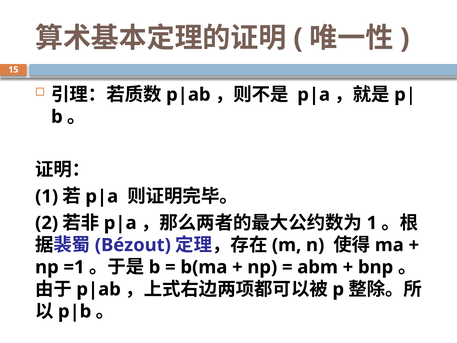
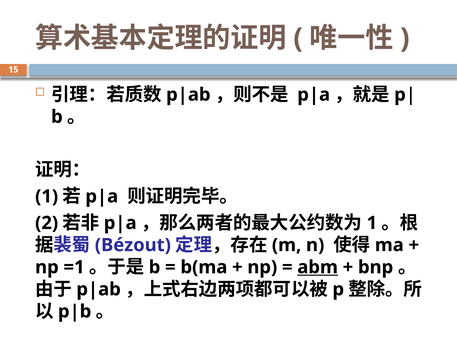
abm underline: none -> present (318, 267)
